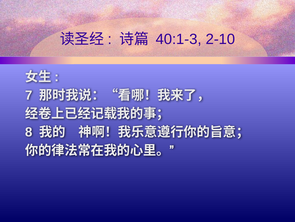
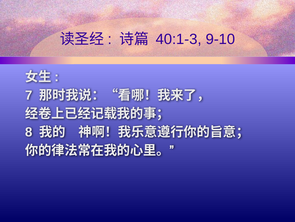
2-10: 2-10 -> 9-10 (220, 39)
